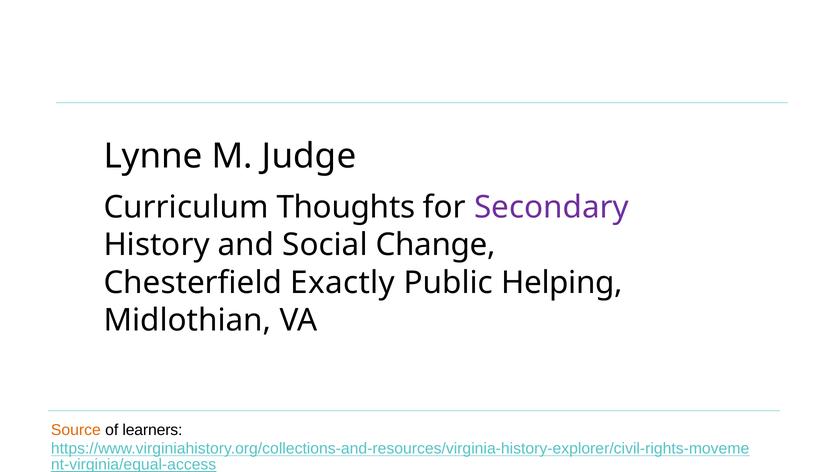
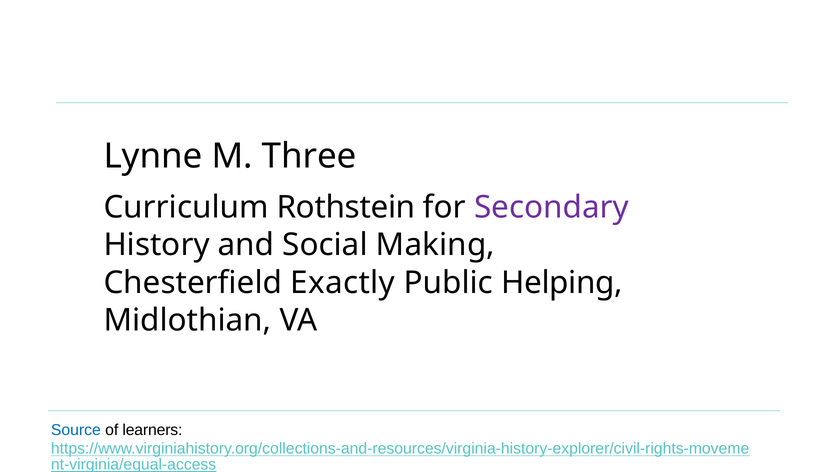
Judge: Judge -> Three (309, 156)
Thoughts: Thoughts -> Rothstein (346, 207)
Change: Change -> Making (435, 245)
Source colour: orange -> blue (76, 430)
